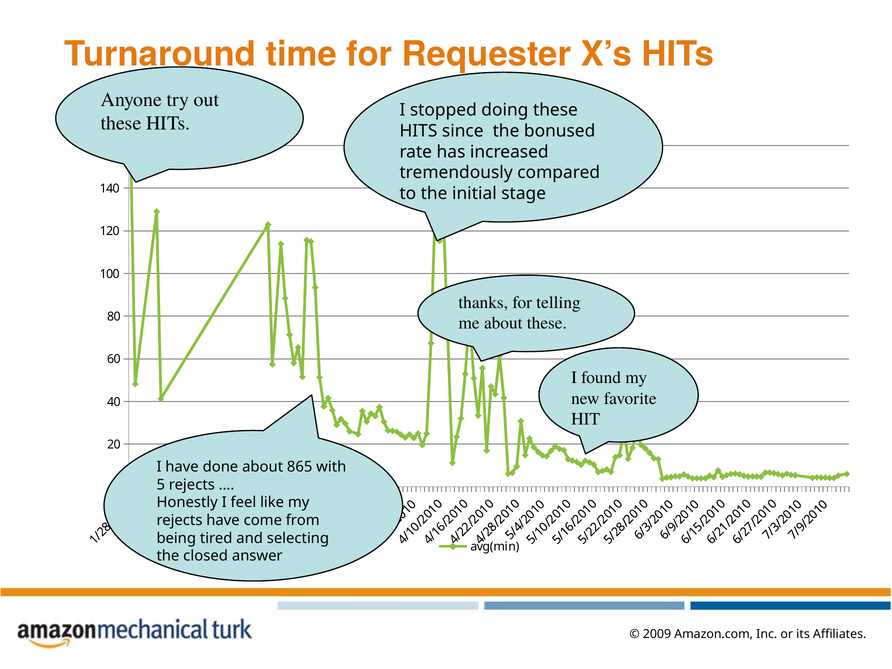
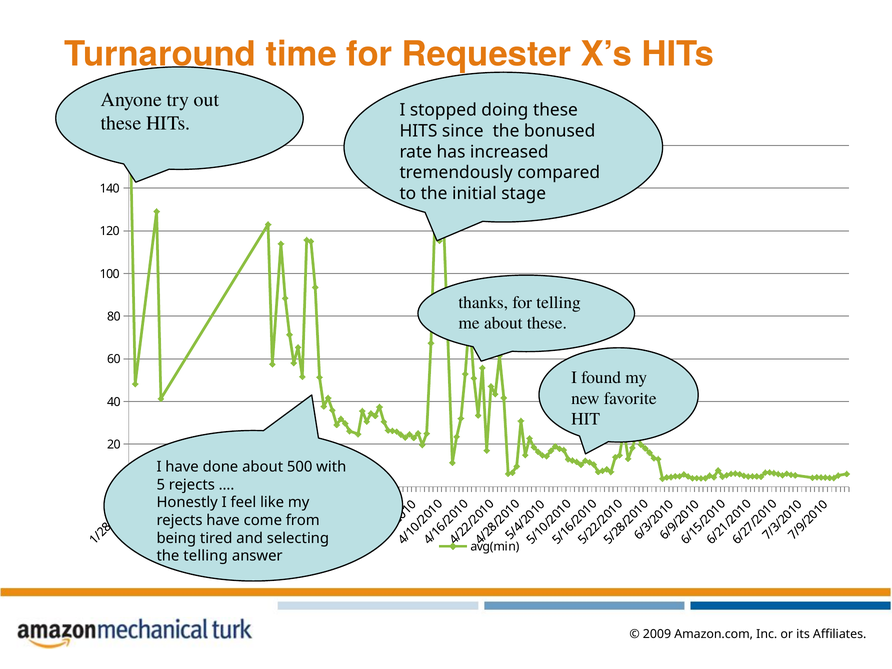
865: 865 -> 500 (300, 467)
the closed: closed -> telling (206, 556)
